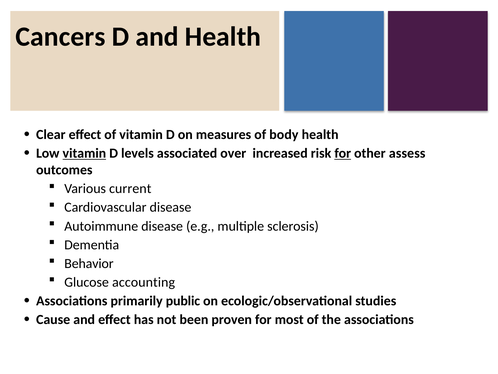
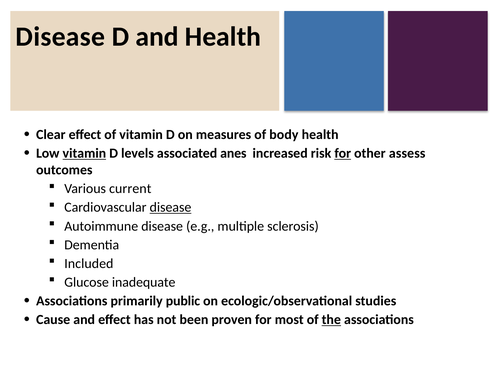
Cancers: Cancers -> Disease (60, 37)
over: over -> anes (233, 153)
disease underline: none -> present (170, 207)
Behavior: Behavior -> Included (89, 263)
accounting: accounting -> inadequate (144, 282)
the underline: none -> present (331, 319)
